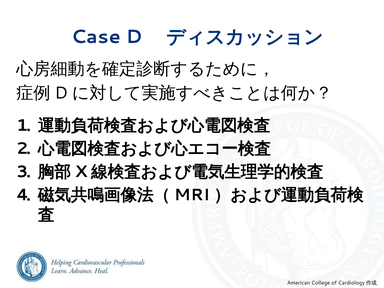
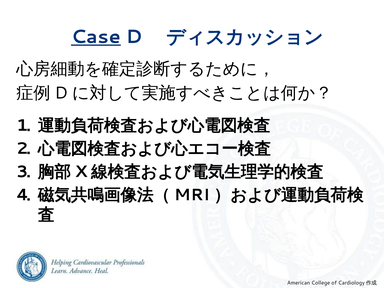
Case underline: none -> present (96, 37)
